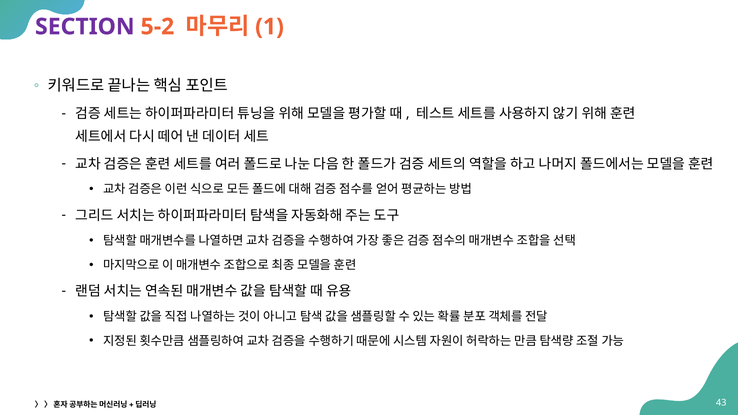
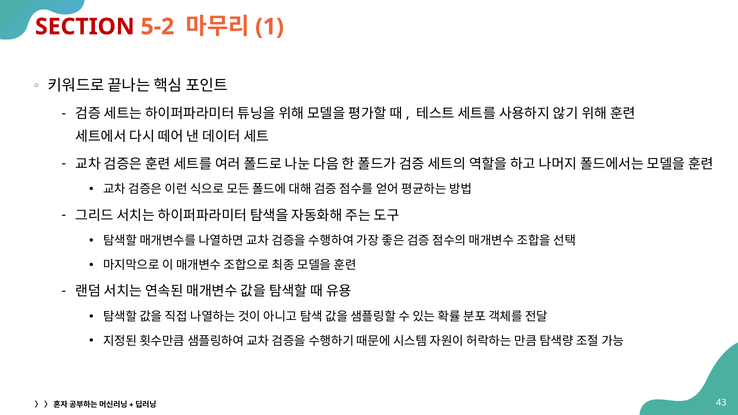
SECTION colour: purple -> red (85, 27)
